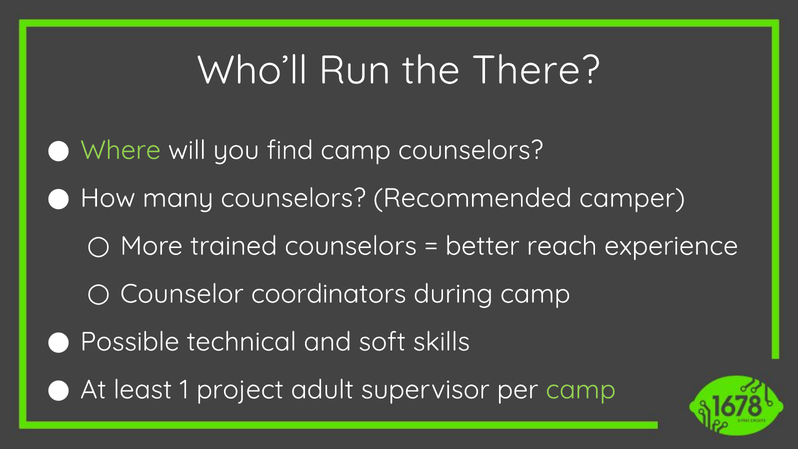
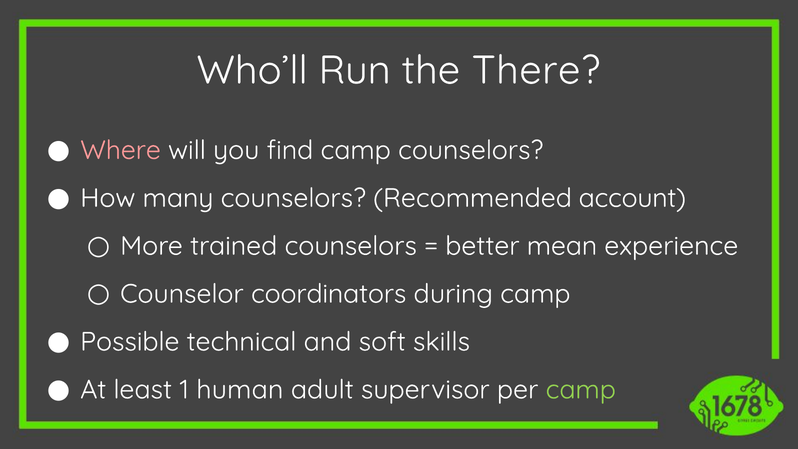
Where colour: light green -> pink (121, 150)
camper: camper -> account (632, 198)
reach: reach -> mean (562, 246)
project: project -> human (240, 390)
